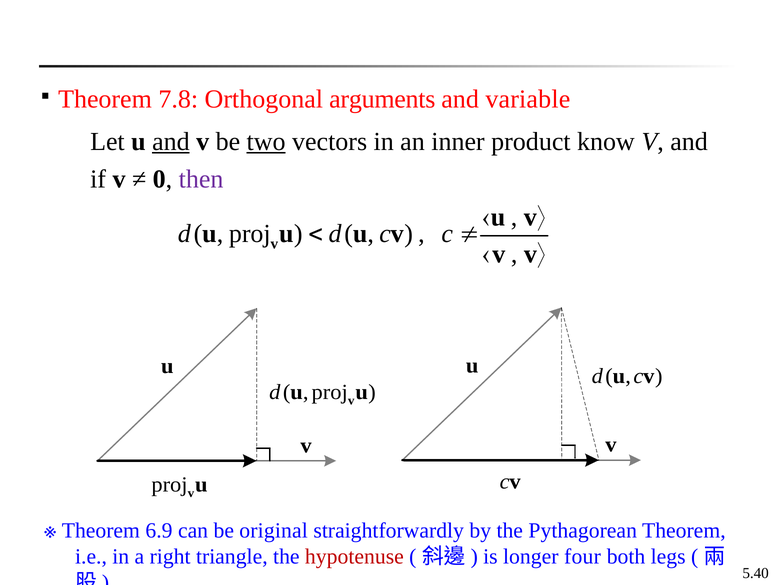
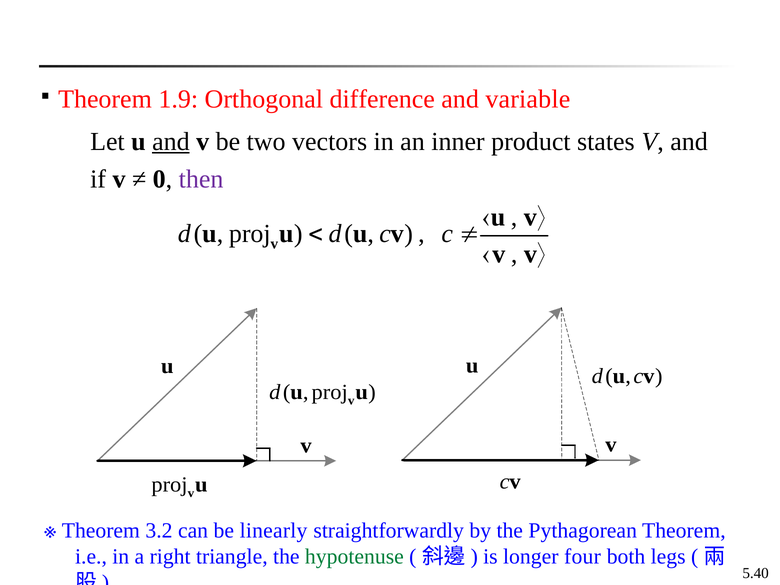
7.8: 7.8 -> 1.9 (178, 99)
arguments: arguments -> difference (382, 99)
two underline: present -> none (266, 142)
know: know -> states (606, 142)
6.9: 6.9 -> 3.2 (159, 531)
original: original -> linearly (274, 531)
hypotenuse colour: red -> green (354, 557)
